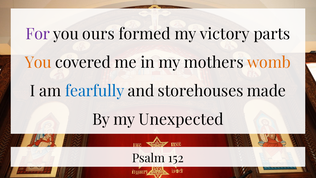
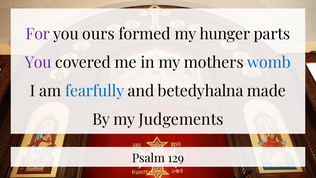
victory: victory -> hunger (225, 34)
You colour: orange -> purple (38, 63)
womb colour: orange -> blue (269, 63)
storehouses: storehouses -> betedyhalna (201, 91)
Unexpected: Unexpected -> Judgements (181, 120)
152: 152 -> 129 (176, 158)
